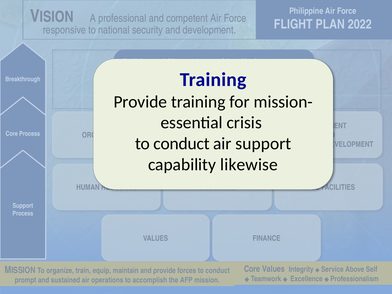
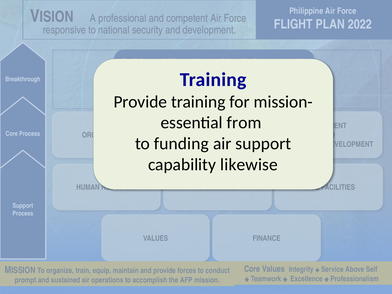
crisis: crisis -> from (244, 123)
conduct: conduct -> funding (181, 144)
